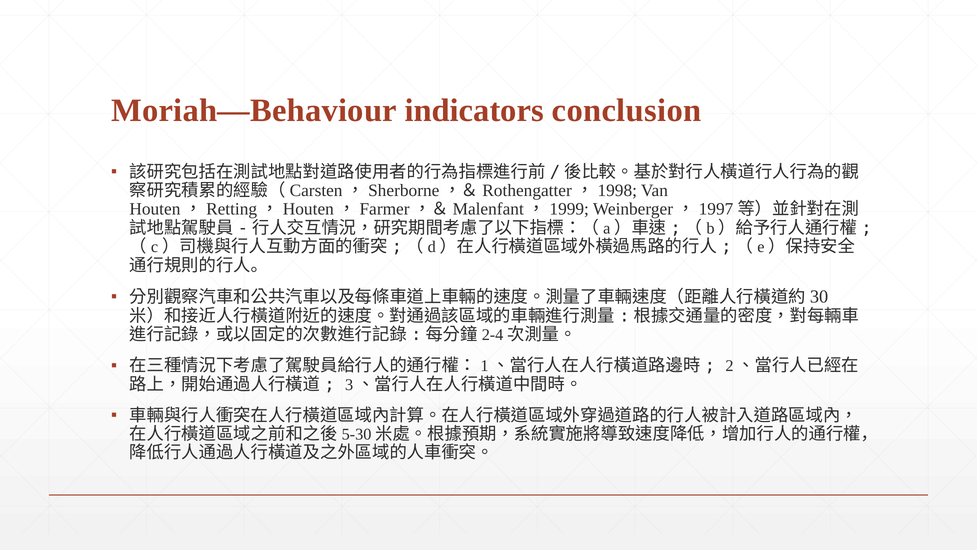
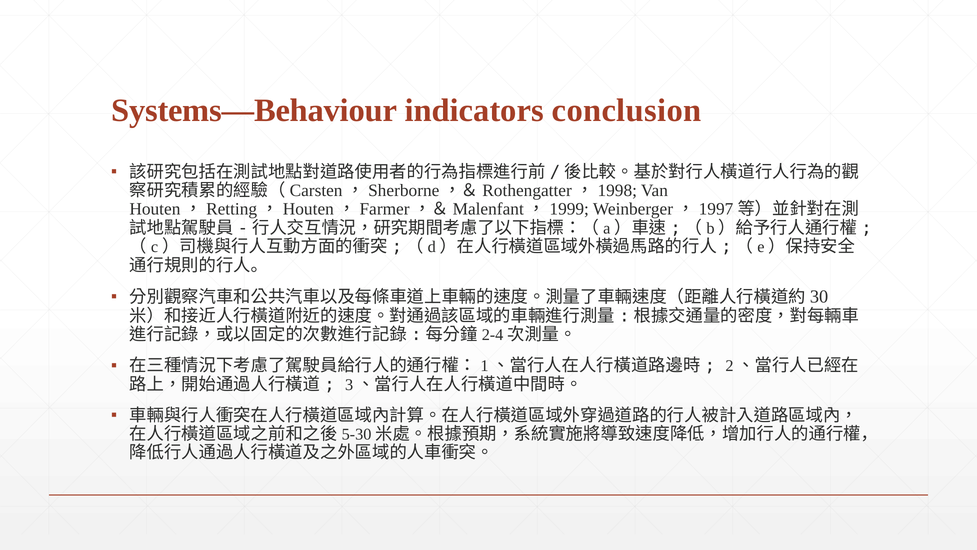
Moriah—Behaviour: Moriah—Behaviour -> Systems—Behaviour (254, 110)
